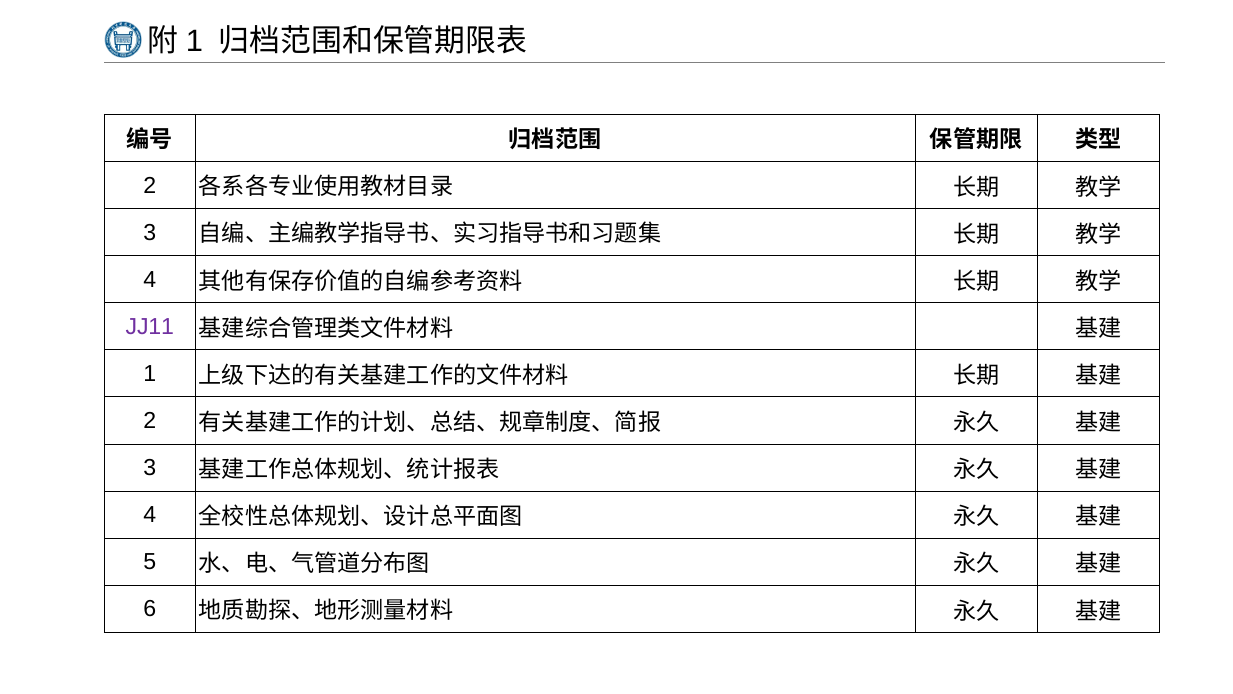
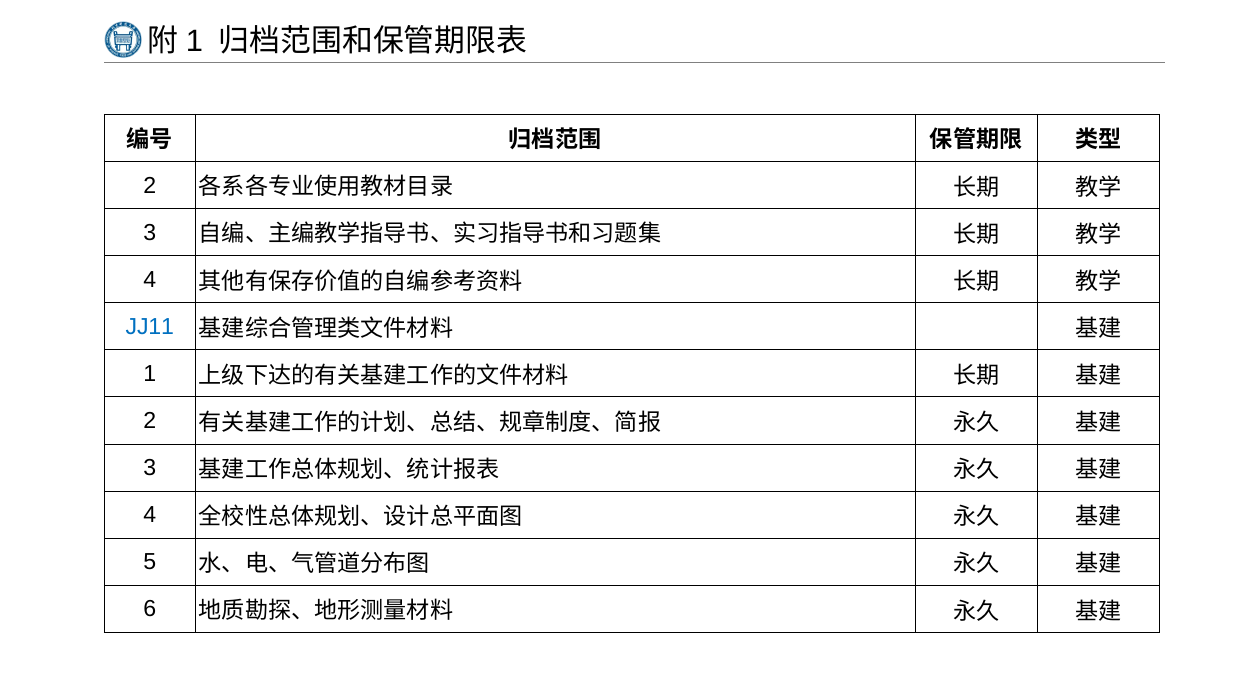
JJ11 colour: purple -> blue (150, 326)
